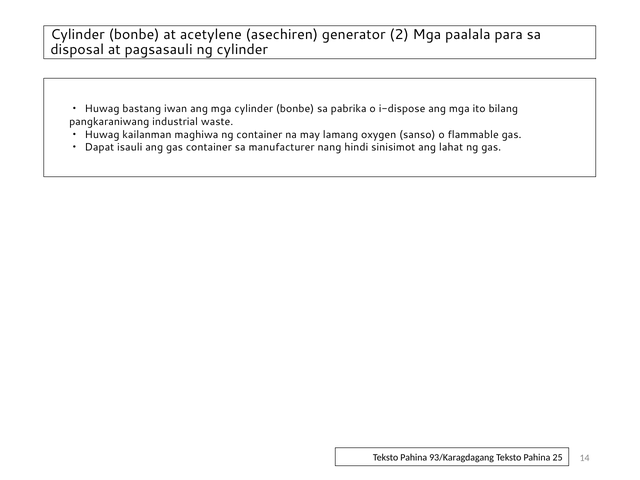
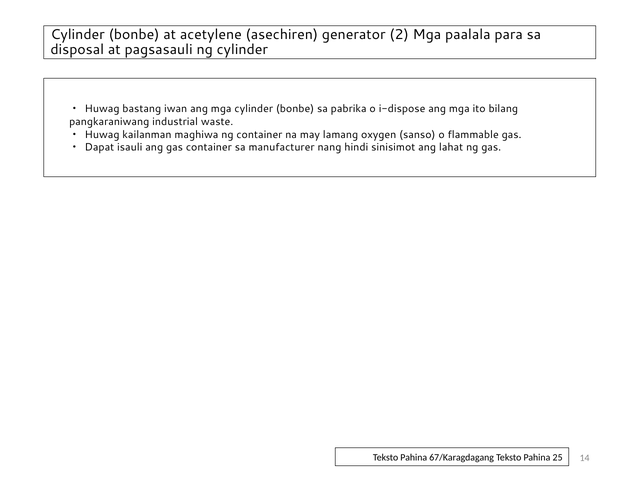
93/Karagdagang: 93/Karagdagang -> 67/Karagdagang (462, 458)
